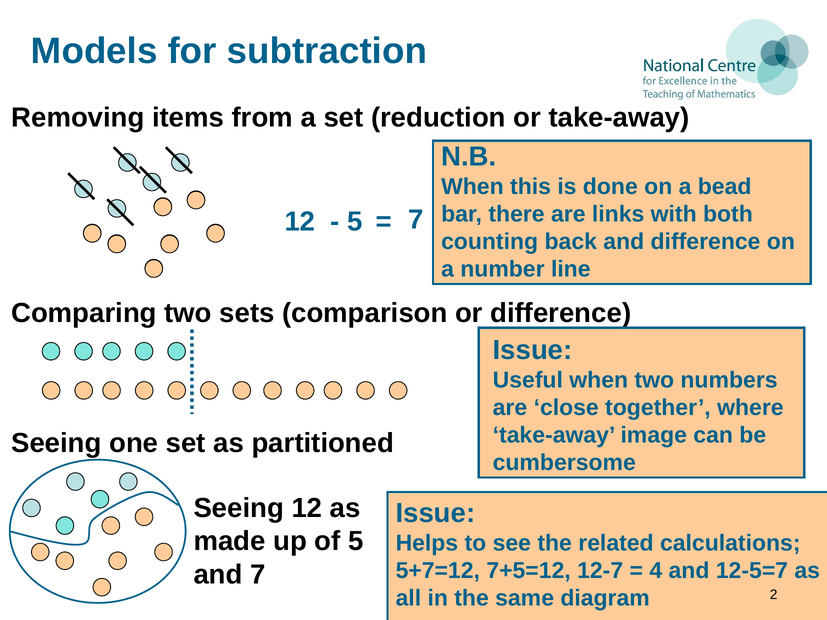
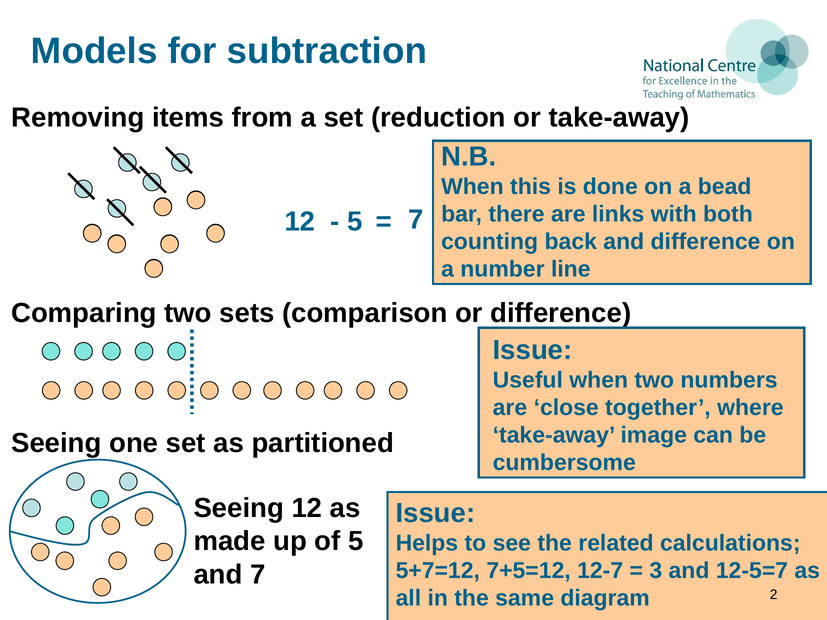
4: 4 -> 3 (656, 571)
